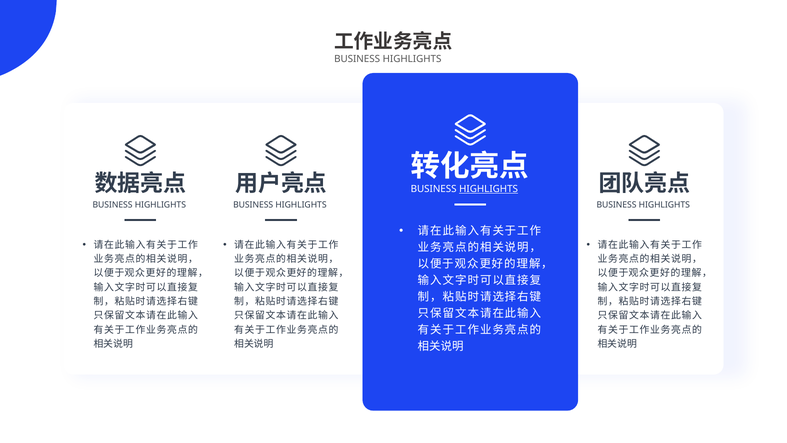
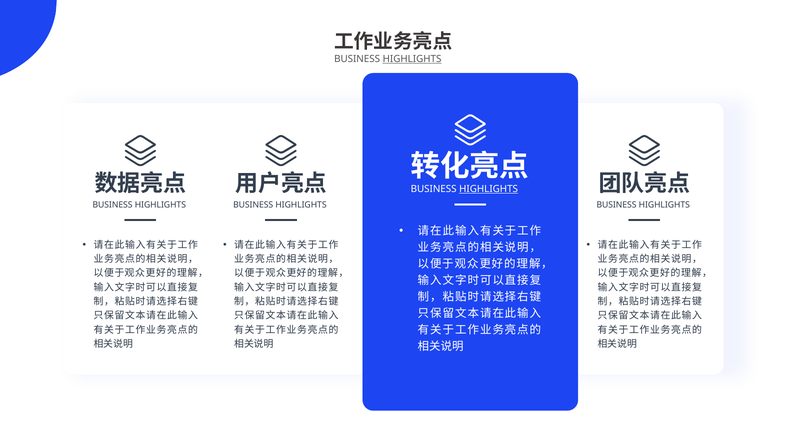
HIGHLIGHTS underline: none -> present (412, 59)
